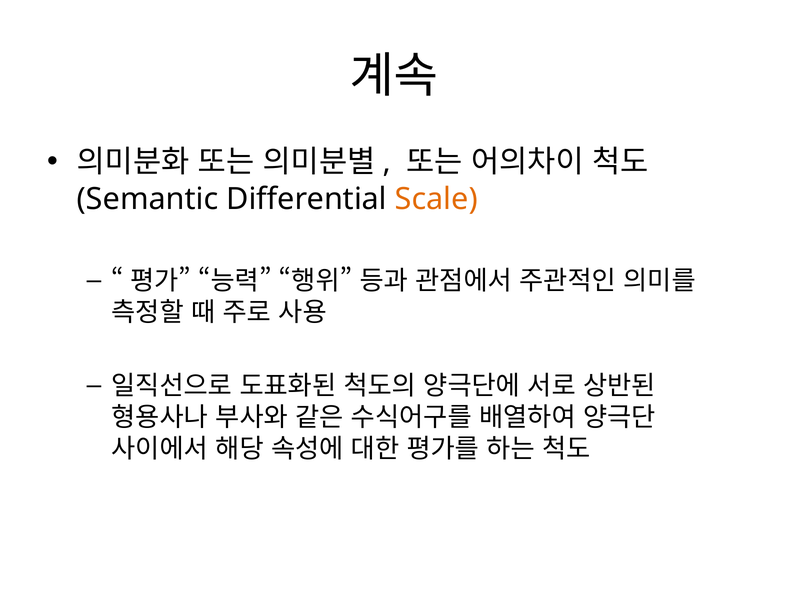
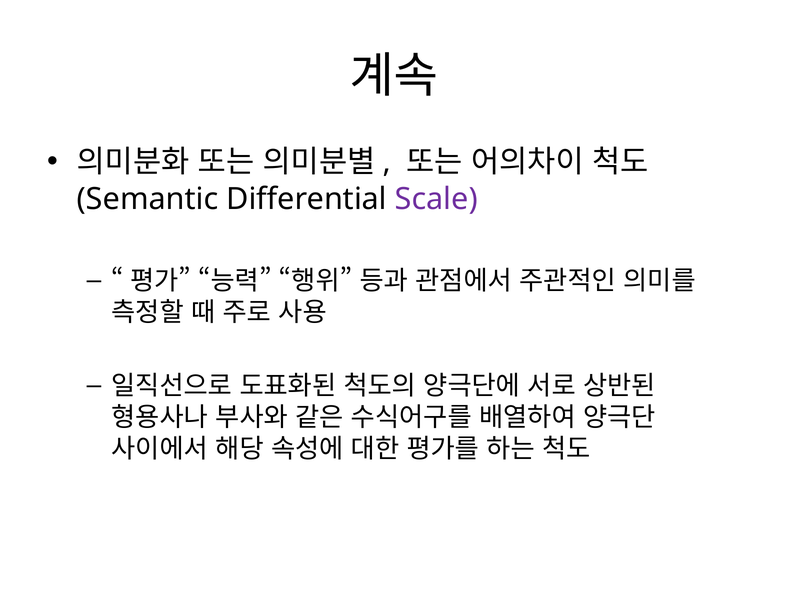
Scale colour: orange -> purple (436, 199)
